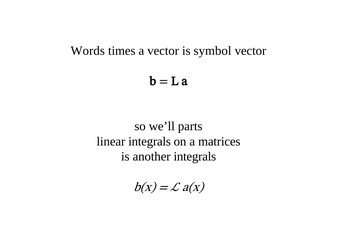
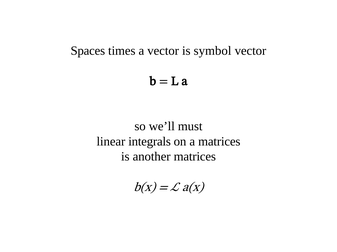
Words: Words -> Spaces (88, 51)
parts: parts -> must (190, 127)
another integrals: integrals -> matrices (195, 157)
